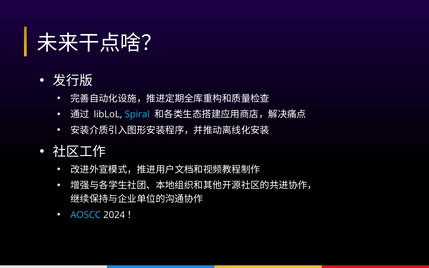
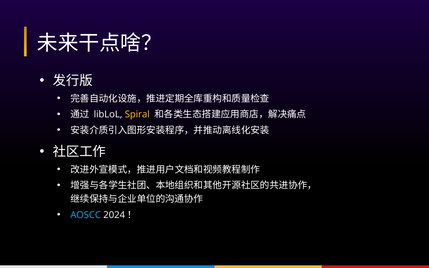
Spiral colour: light blue -> yellow (137, 114)
